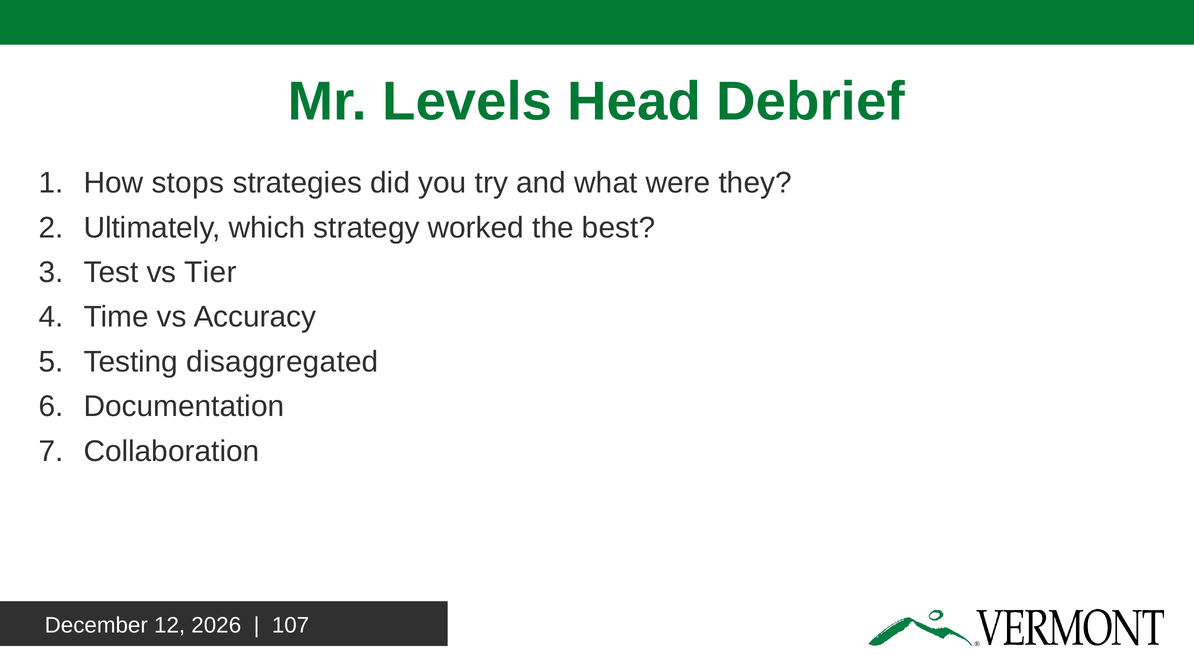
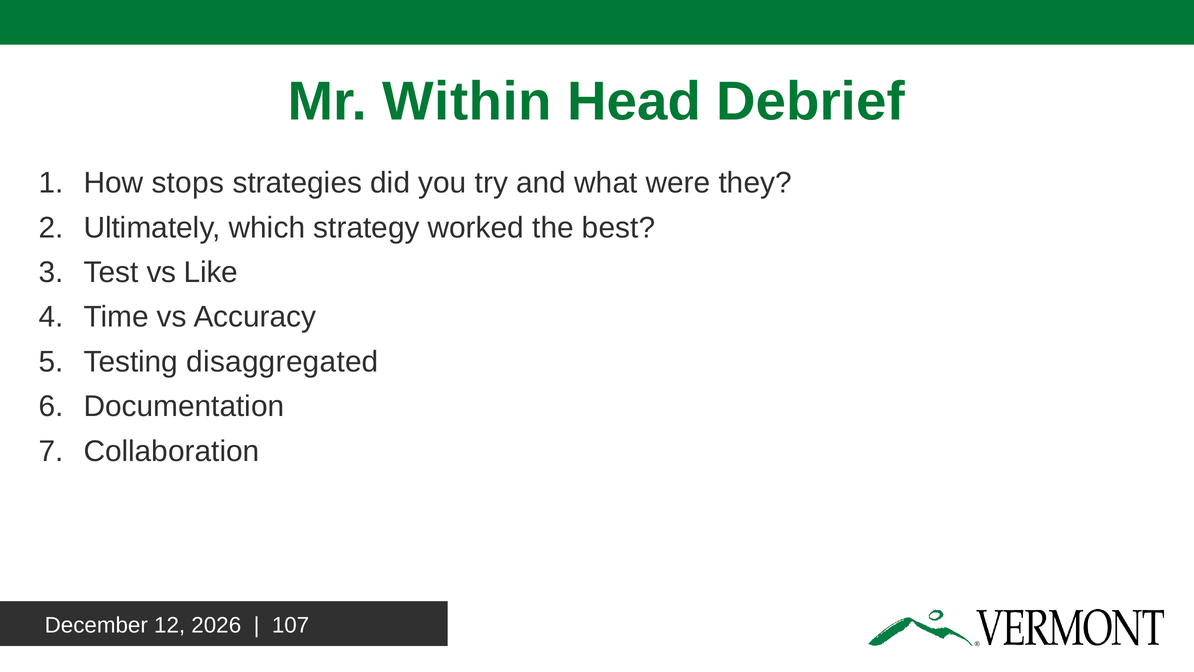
Levels: Levels -> Within (467, 101)
Tier: Tier -> Like (211, 272)
